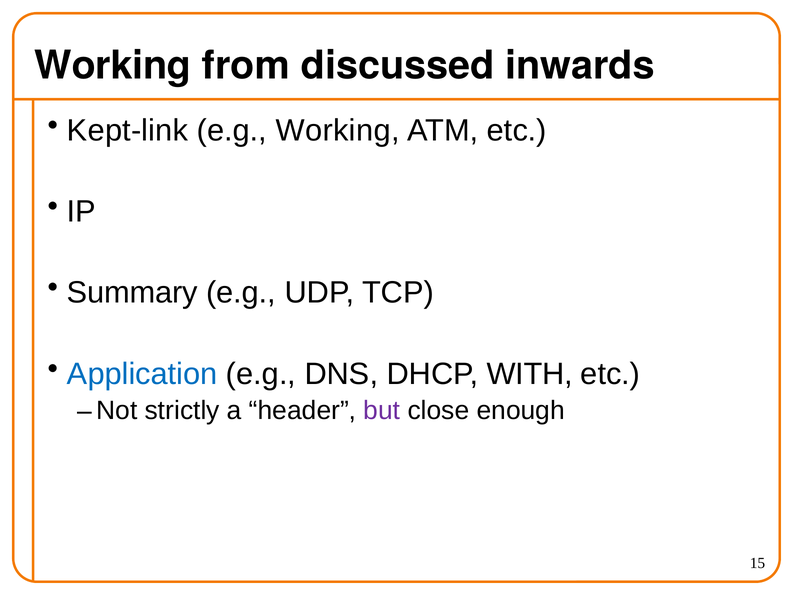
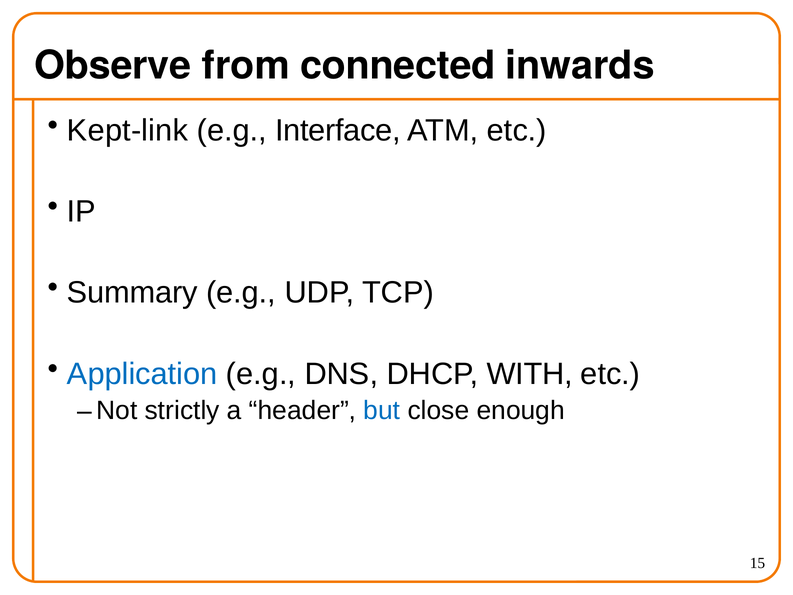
Working: Working -> Observe (113, 66)
discussed: discussed -> connected (398, 66)
e.g Working: Working -> Interface (338, 130)
but colour: purple -> blue (382, 410)
